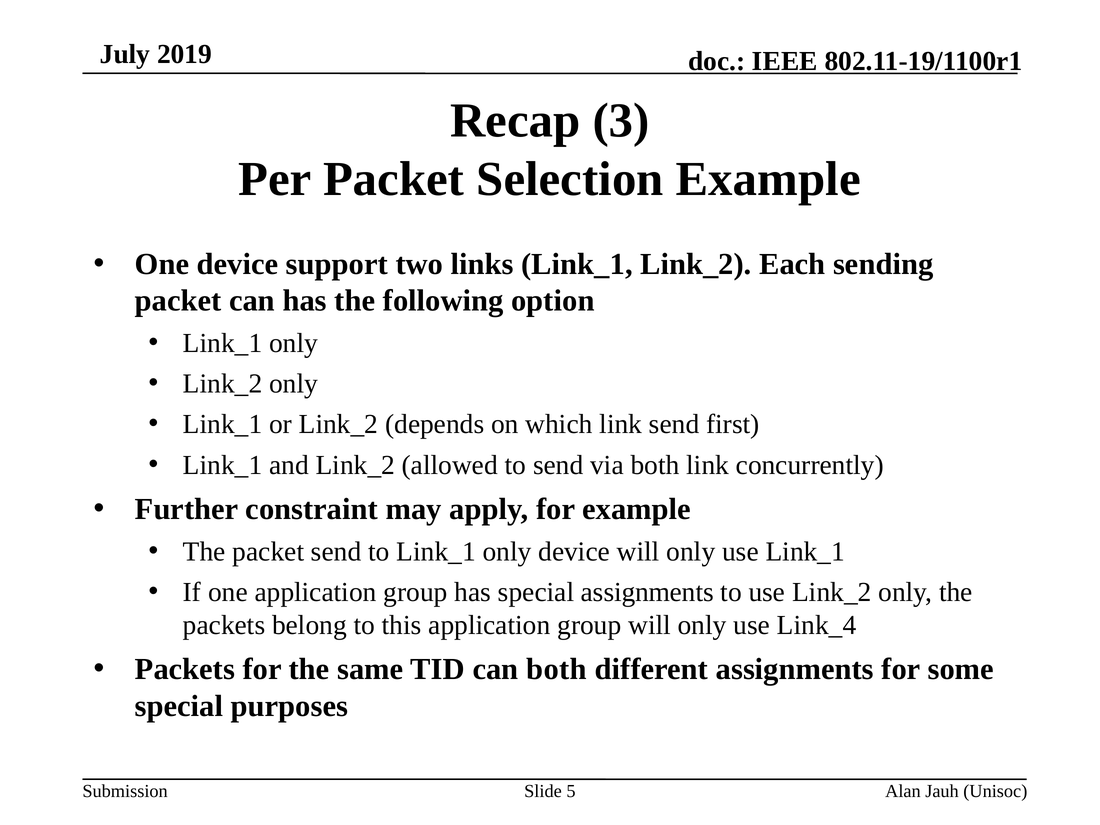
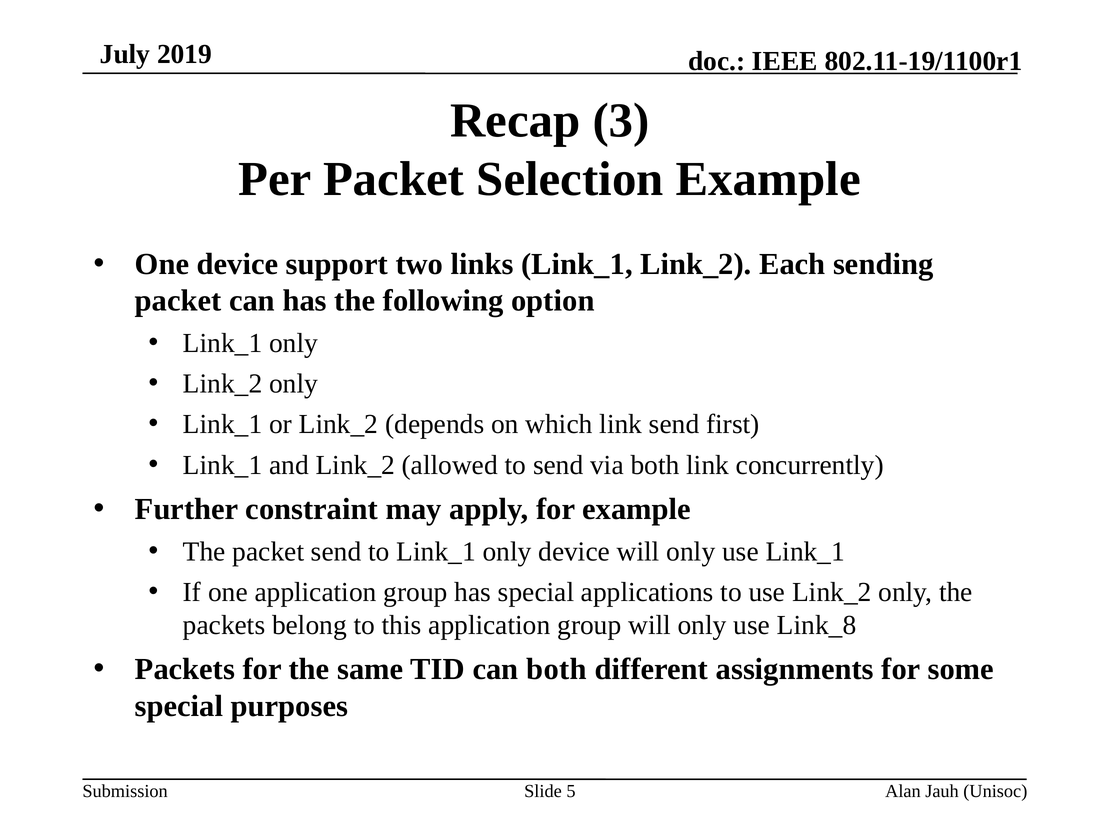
special assignments: assignments -> applications (647, 592)
Link_4: Link_4 -> Link_8 (817, 625)
